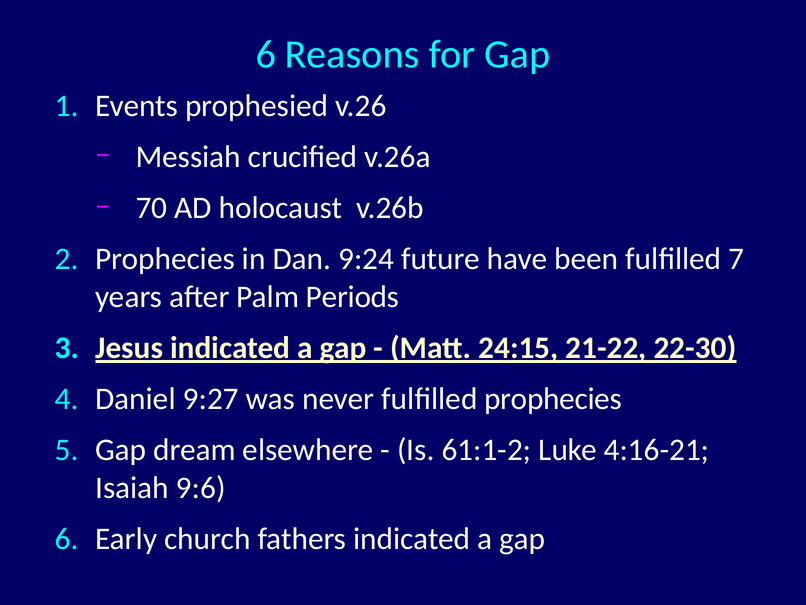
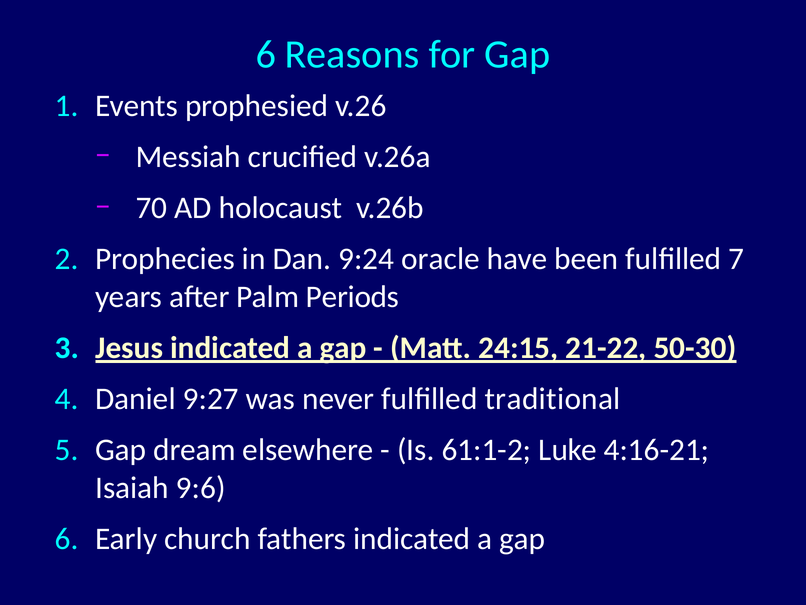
future: future -> oracle (441, 259)
22-30: 22-30 -> 50-30 (695, 348)
fulfilled prophecies: prophecies -> traditional (553, 399)
